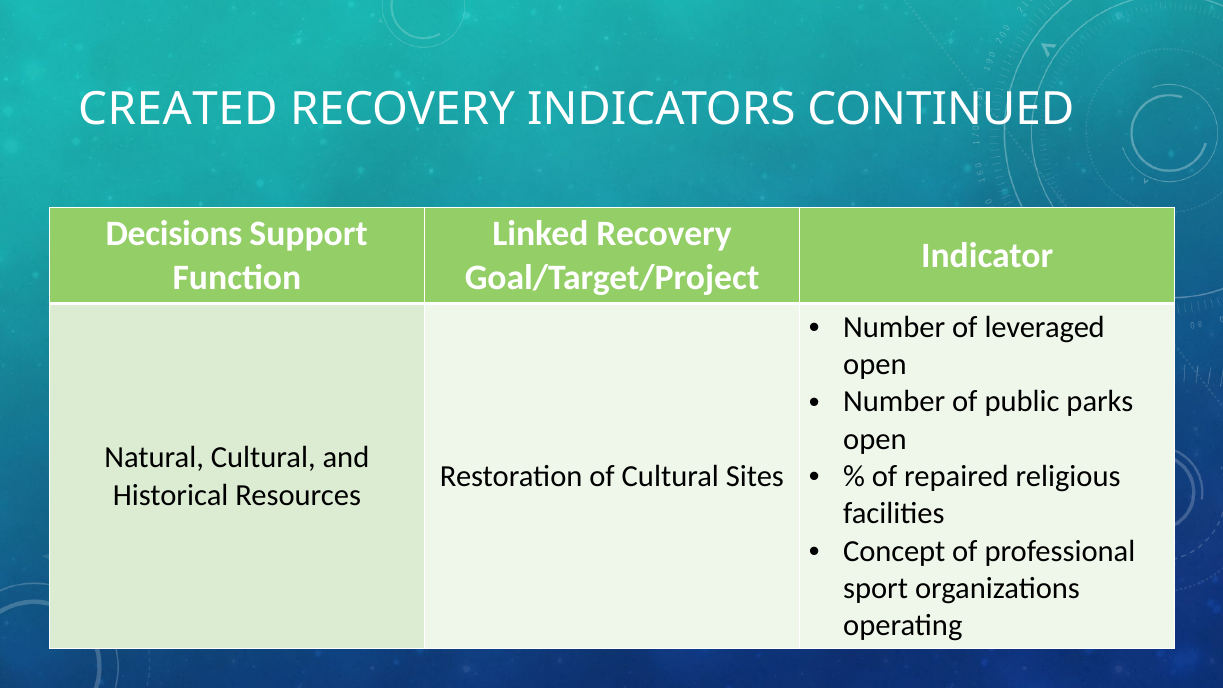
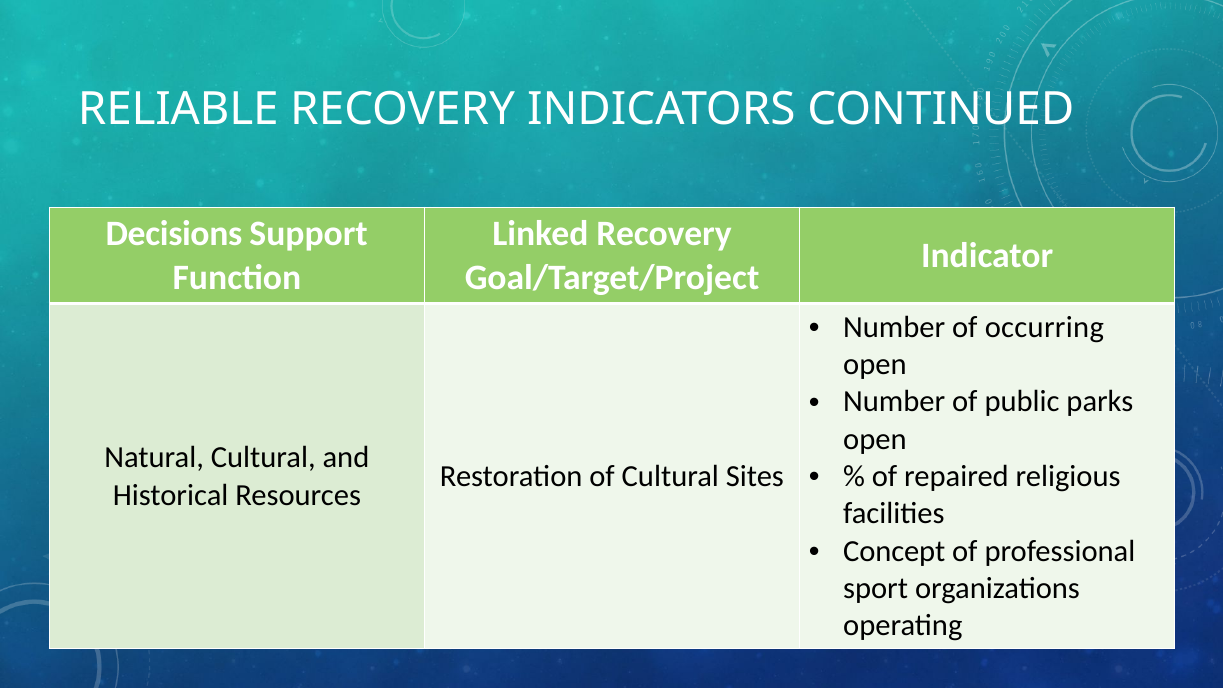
CREATED: CREATED -> RELIABLE (178, 110)
leveraged: leveraged -> occurring (1044, 327)
